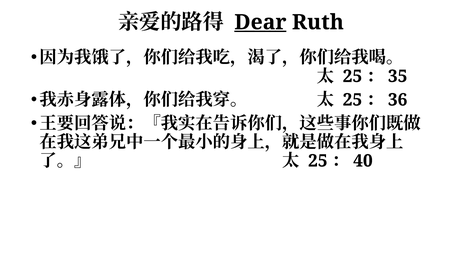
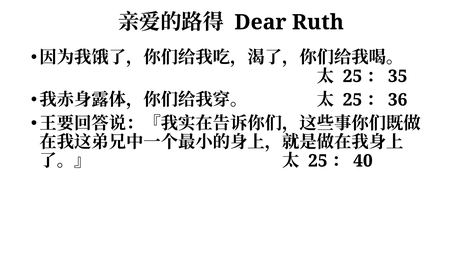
Dear underline: present -> none (260, 22)
